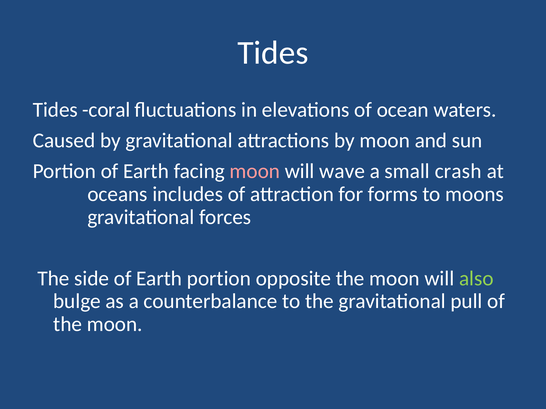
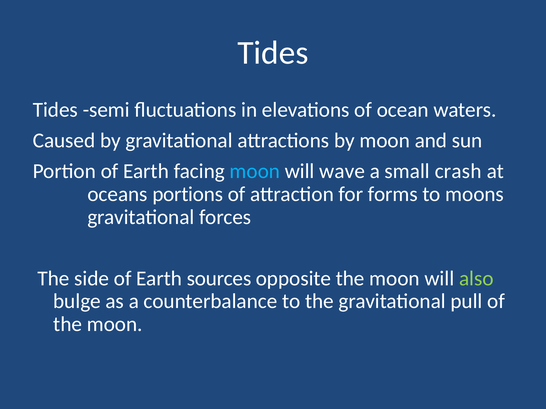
coral: coral -> semi (106, 110)
moon colour: pink -> light blue (255, 171)
includes: includes -> portions (188, 194)
Earth portion: portion -> sources (219, 279)
